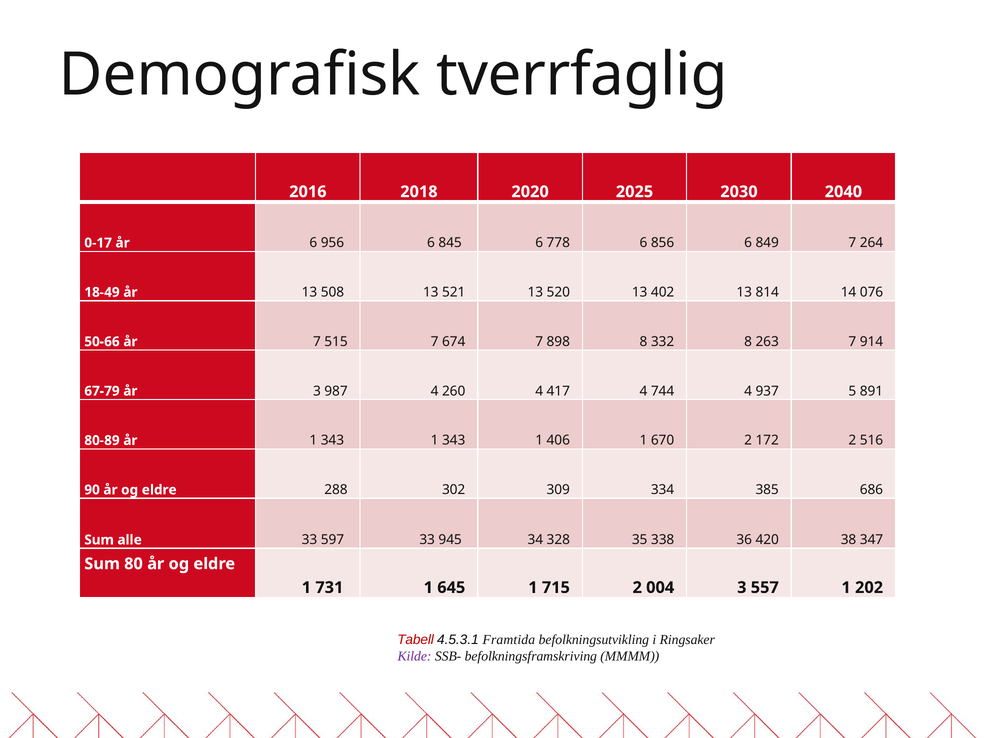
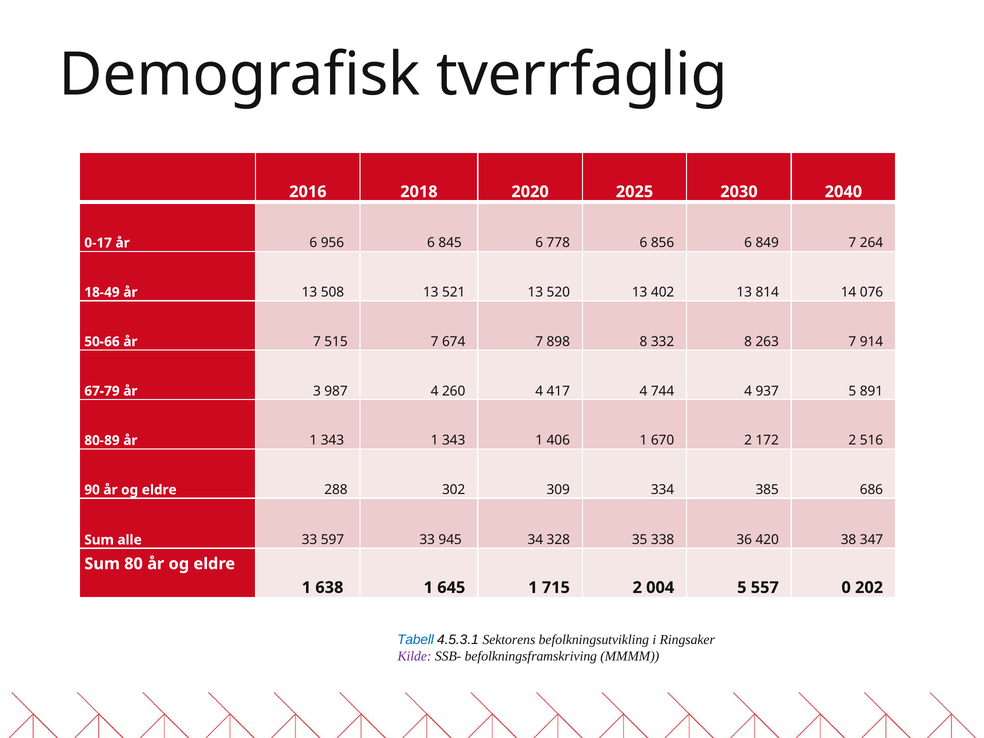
731: 731 -> 638 (329, 588)
004 3: 3 -> 5 (742, 588)
557 1: 1 -> 0 (846, 588)
Tabell colour: red -> blue (416, 640)
Framtida: Framtida -> Sektorens (509, 640)
